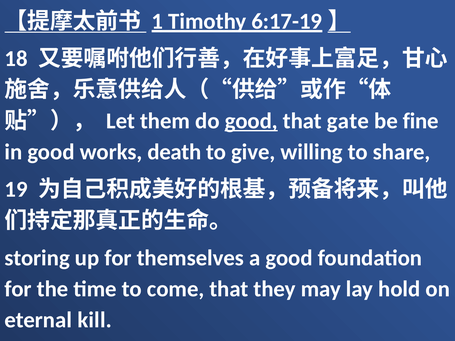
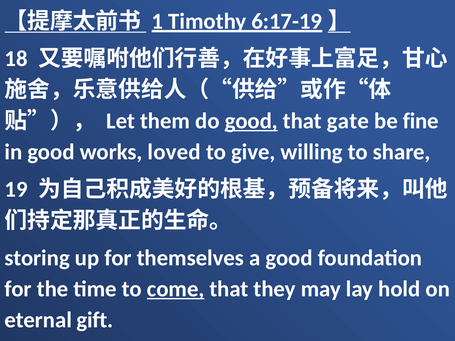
death: death -> loved (174, 152)
come underline: none -> present (176, 289)
kill: kill -> gift (95, 320)
